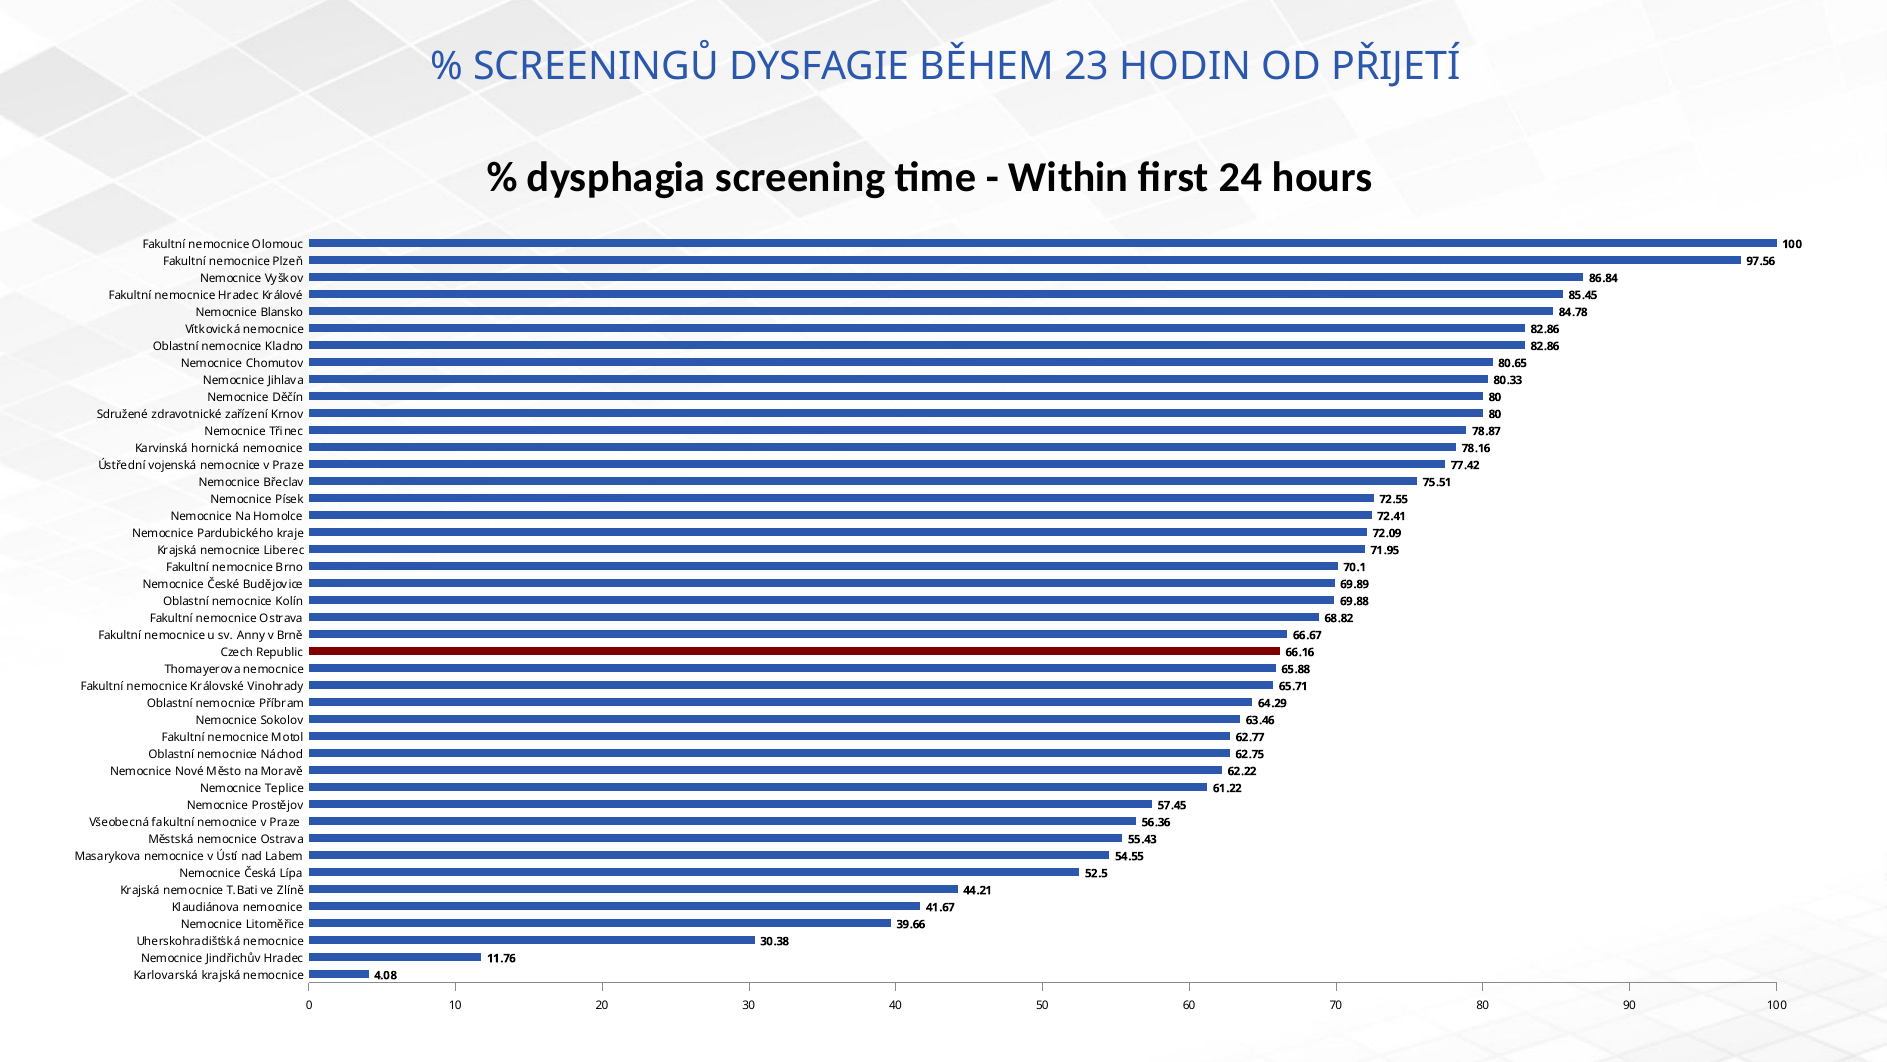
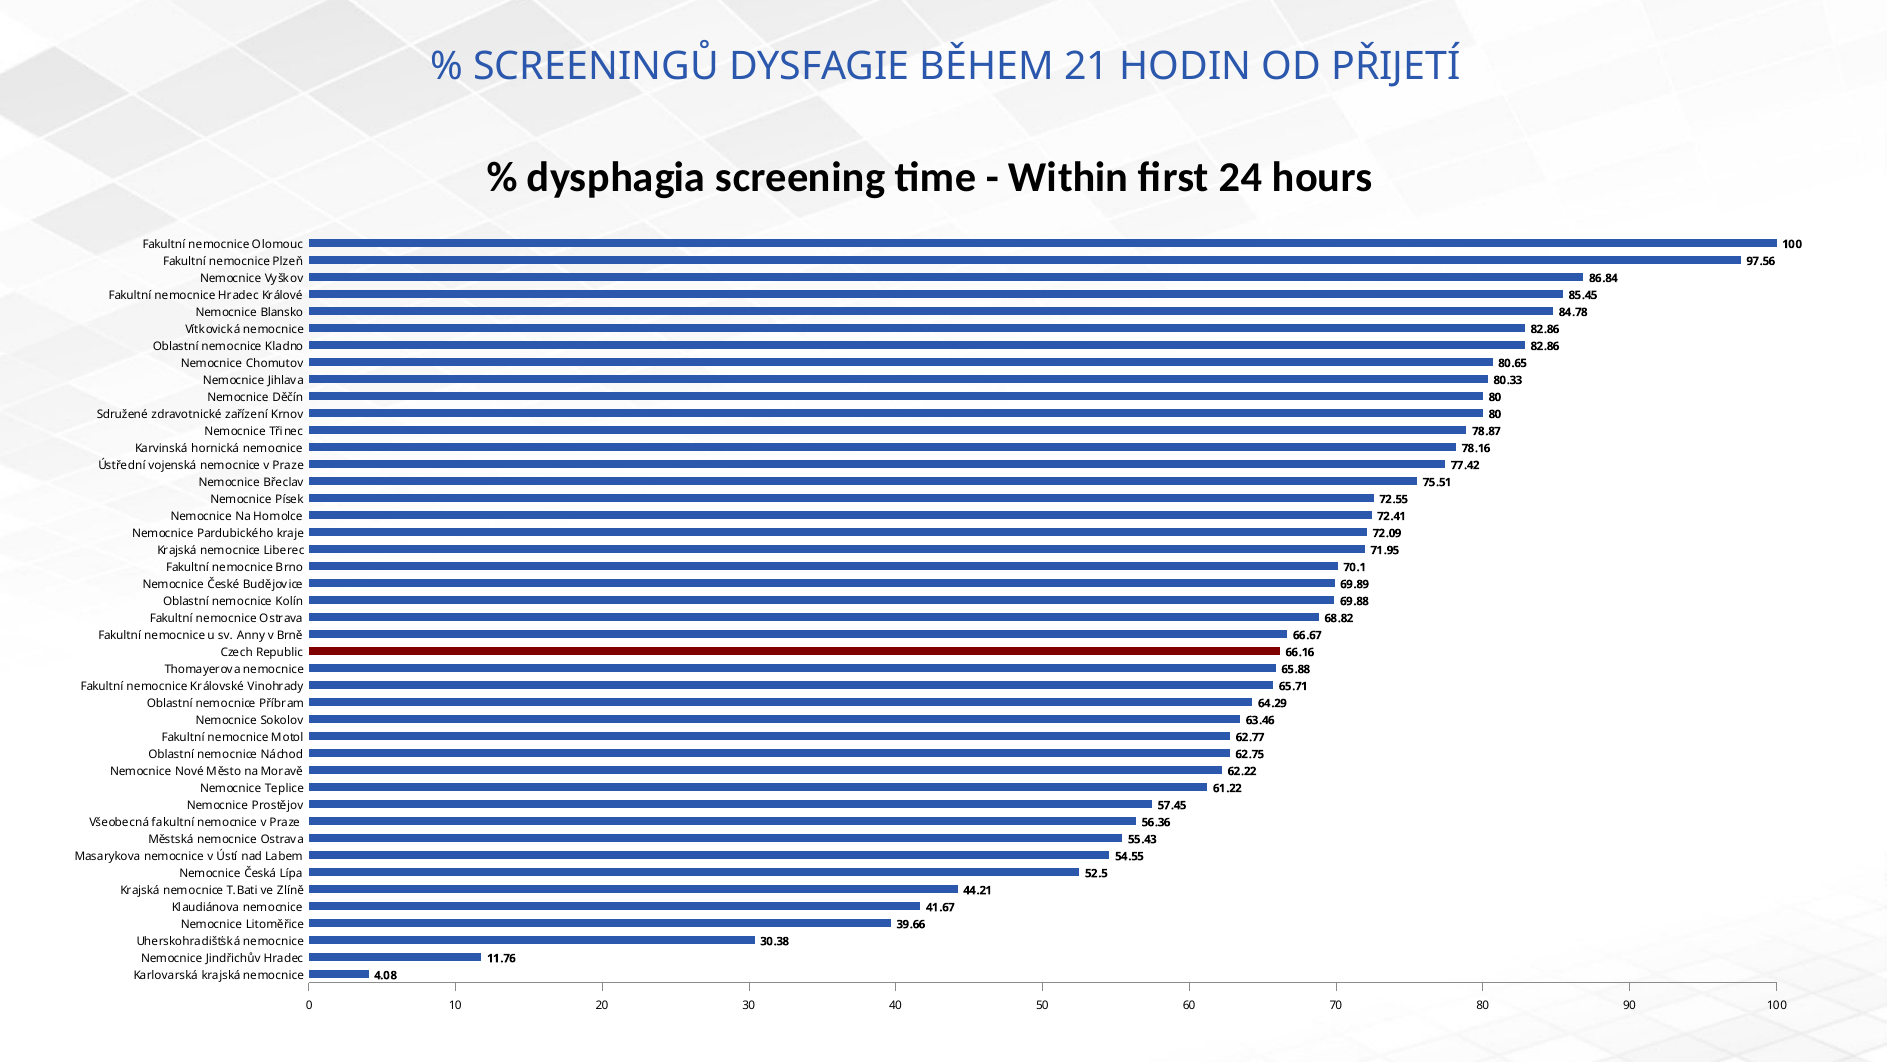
23: 23 -> 21 (1087, 66)
